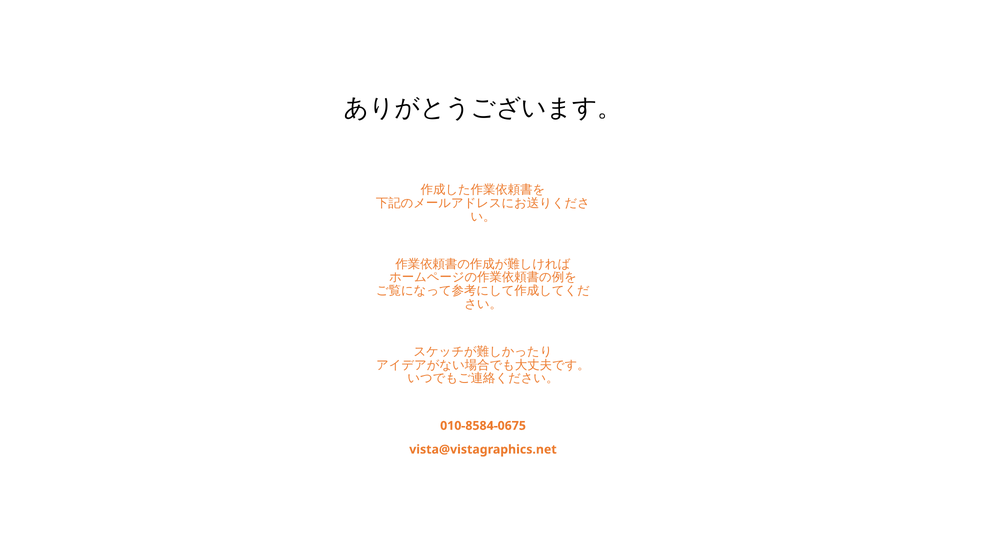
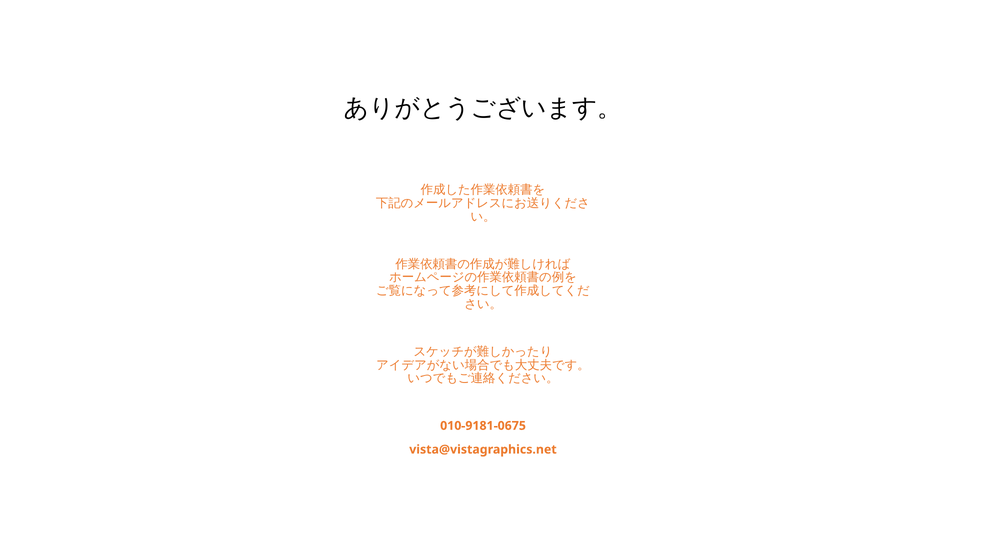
010-8584-0675: 010-8584-0675 -> 010-9181-0675 (483, 425)
